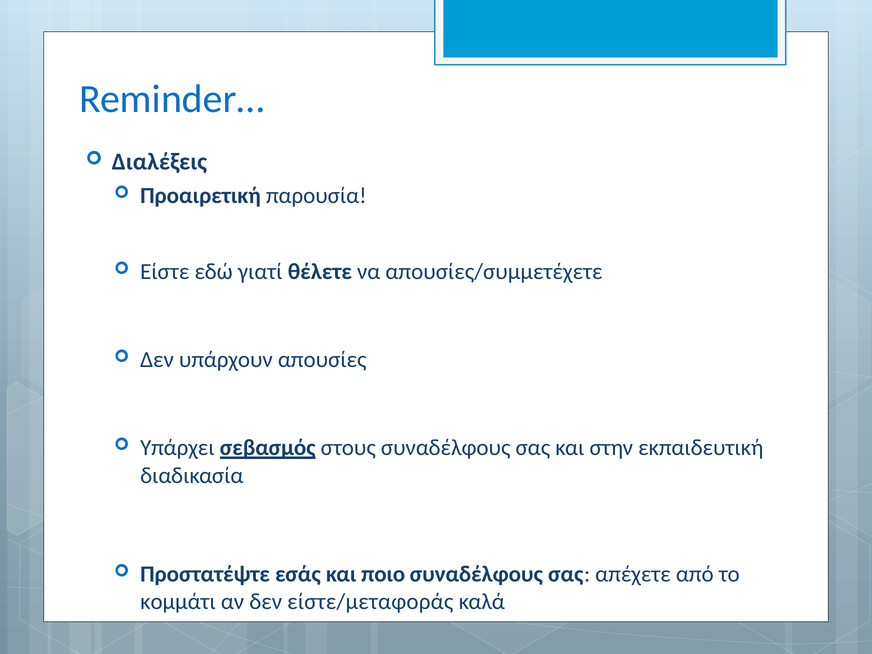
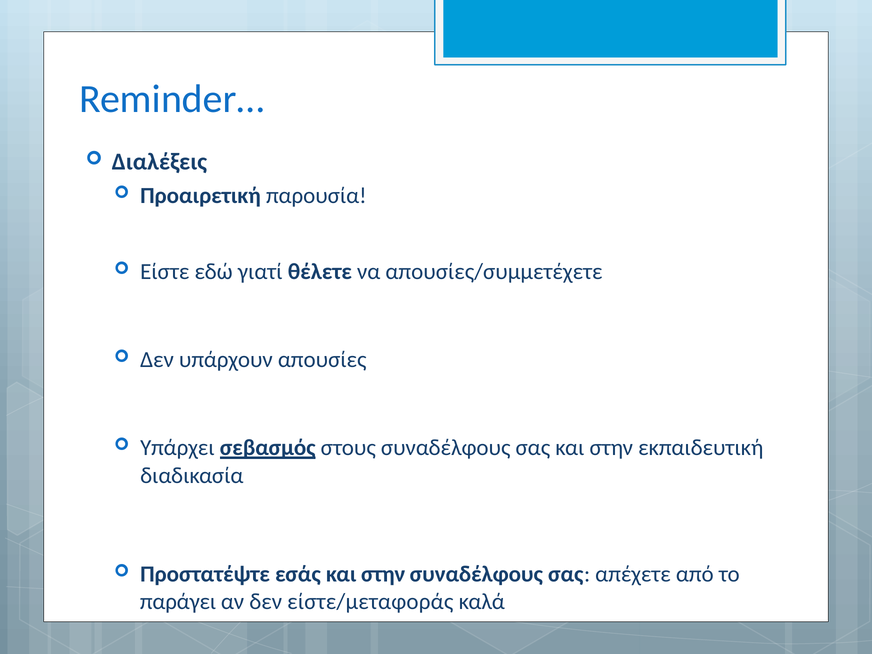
εσάς και ποιο: ποιο -> στην (383, 574)
κομμάτι: κομμάτι -> παράγει (178, 602)
